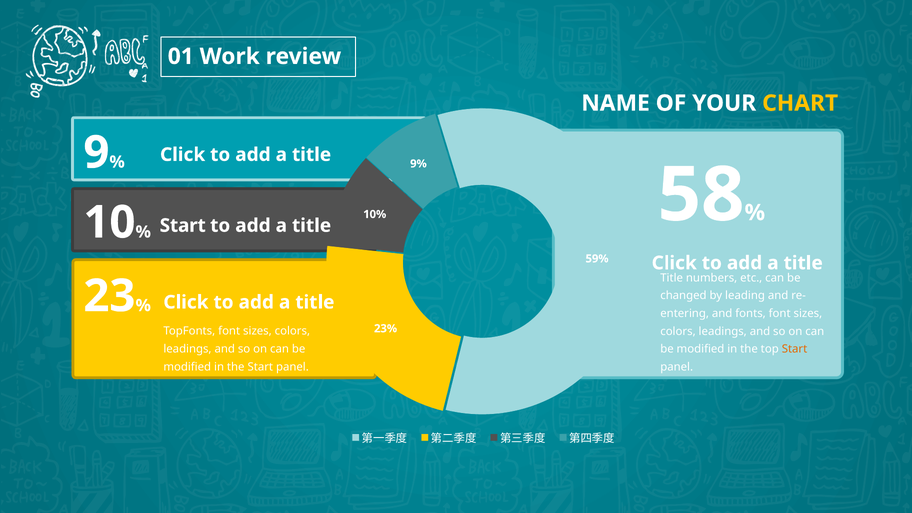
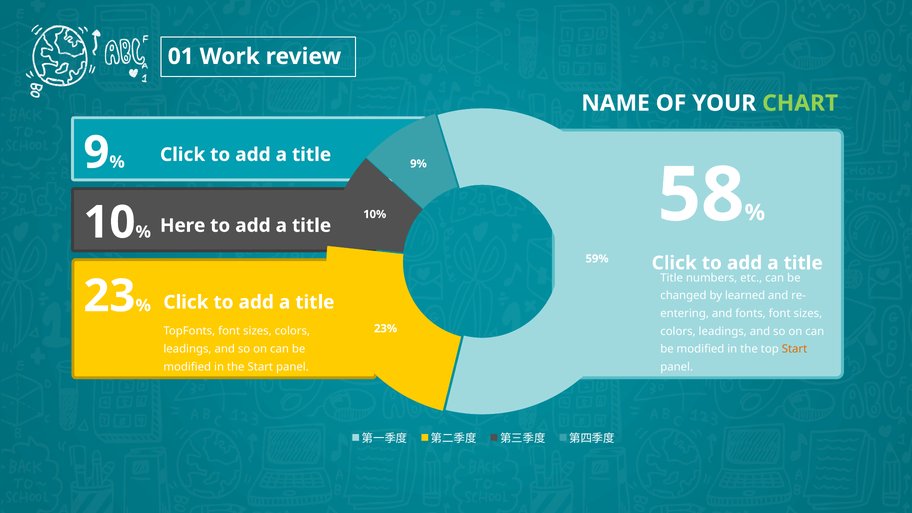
CHART colour: yellow -> light green (800, 103)
Start: Start -> Here (183, 226)
leading: leading -> learned (745, 296)
